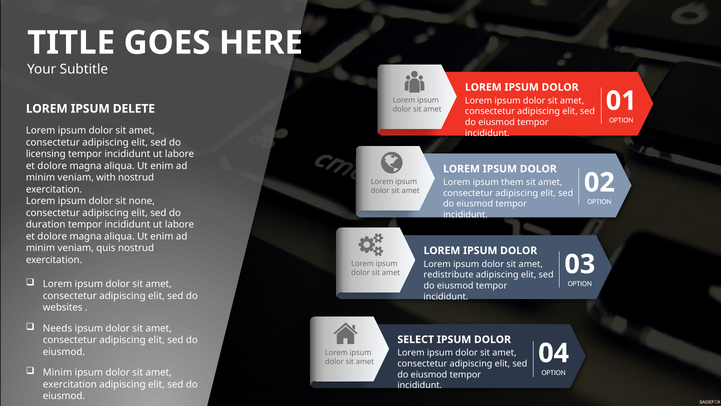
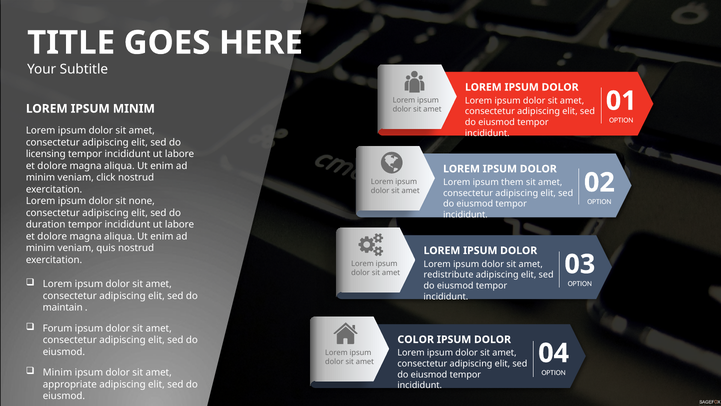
IPSUM DELETE: DELETE -> MINIM (134, 109)
with: with -> click (106, 177)
websites: websites -> maintain (63, 307)
Needs: Needs -> Forum (58, 328)
SELECT: SELECT -> COLOR (416, 339)
exercitation: exercitation -> appropriate (70, 384)
